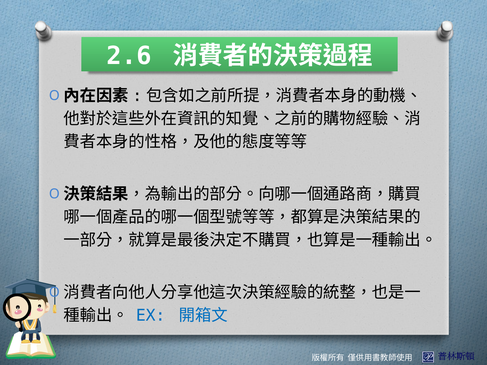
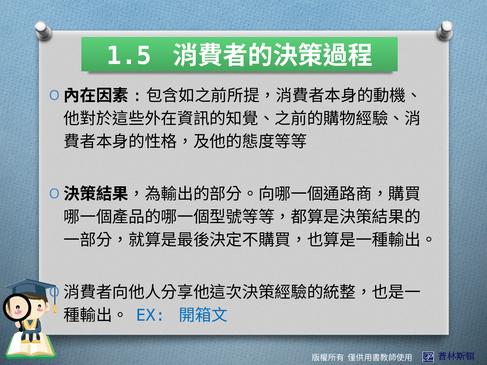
2.6: 2.6 -> 1.5 (129, 56)
